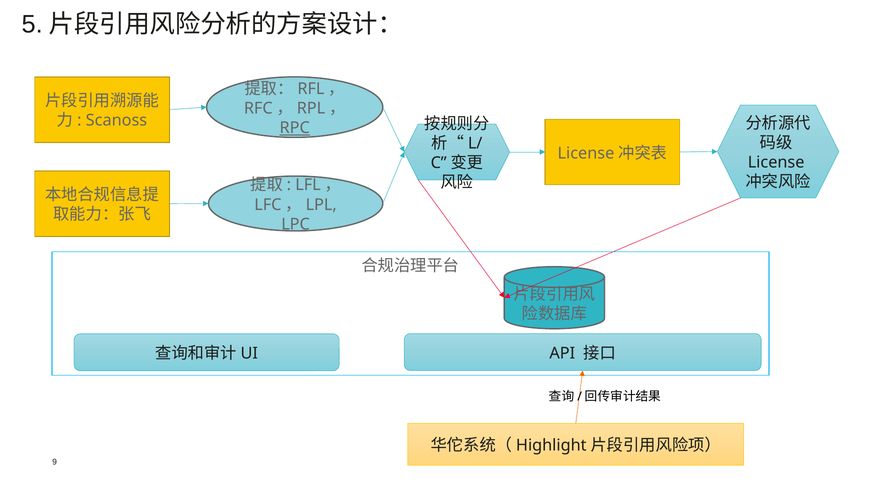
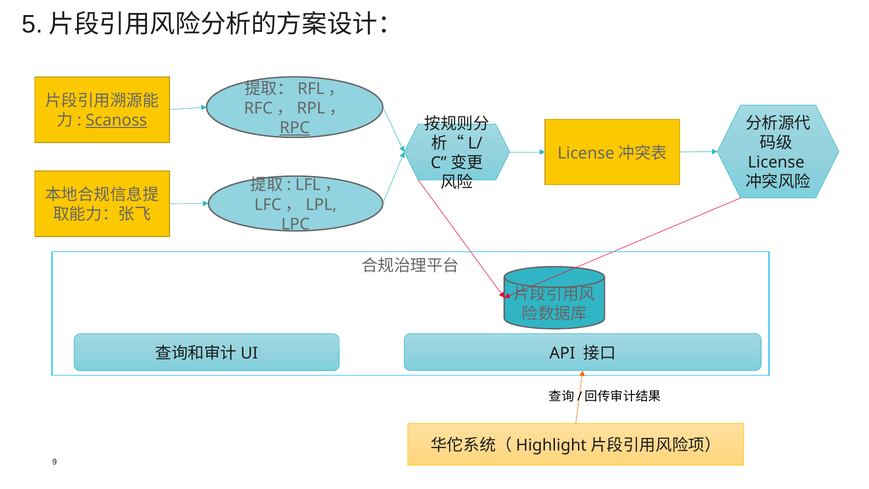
Scanoss underline: none -> present (116, 120)
